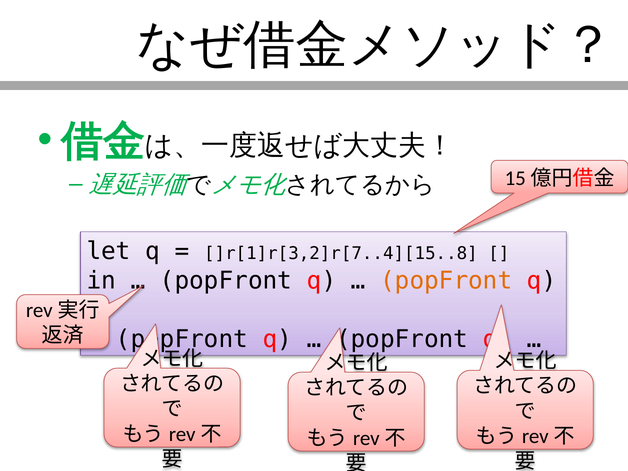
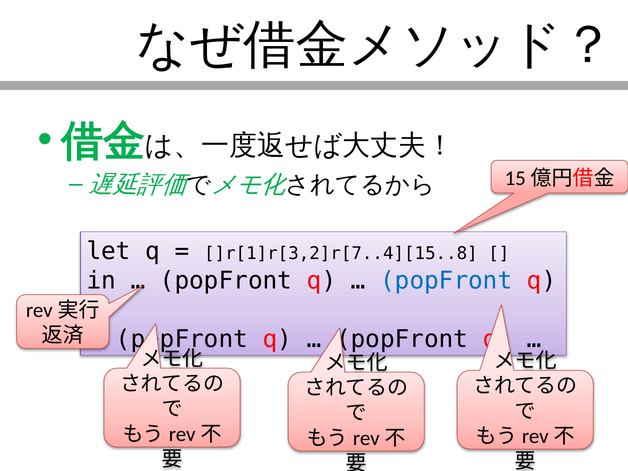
popFront colour: orange -> blue (446, 280)
